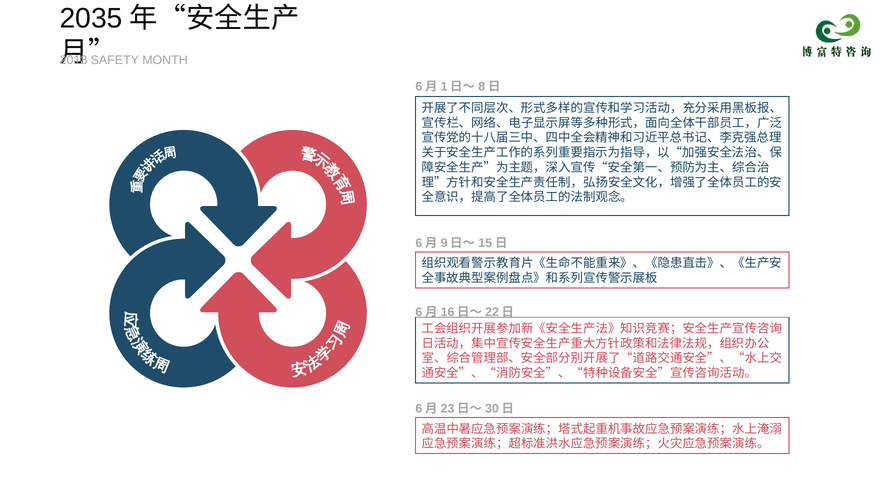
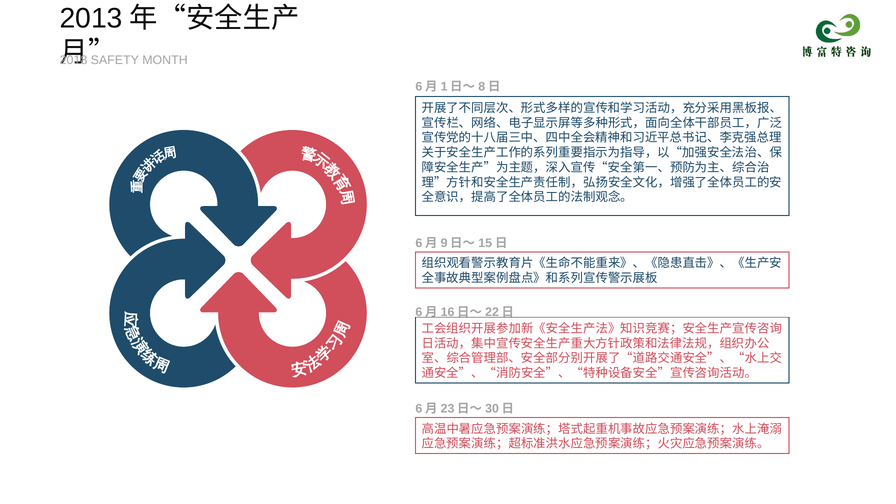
2035: 2035 -> 2013 (91, 18)
